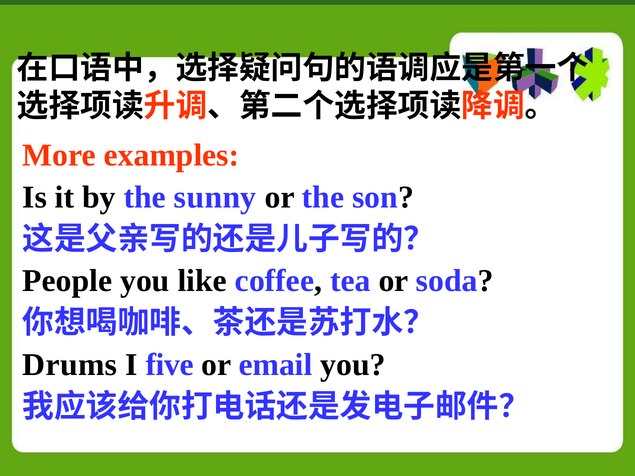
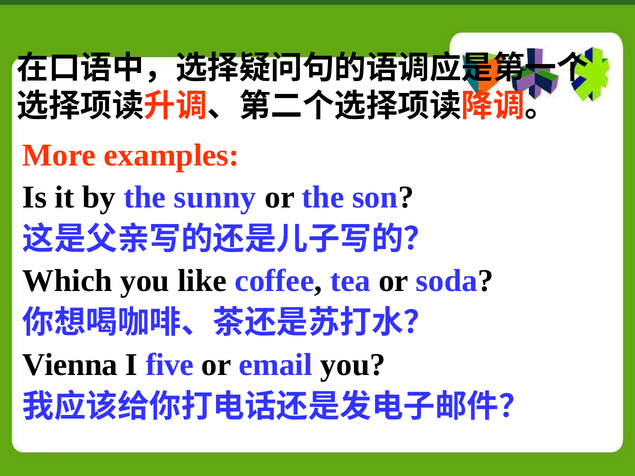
People: People -> Which (67, 281)
Drums: Drums -> Vienna (70, 365)
